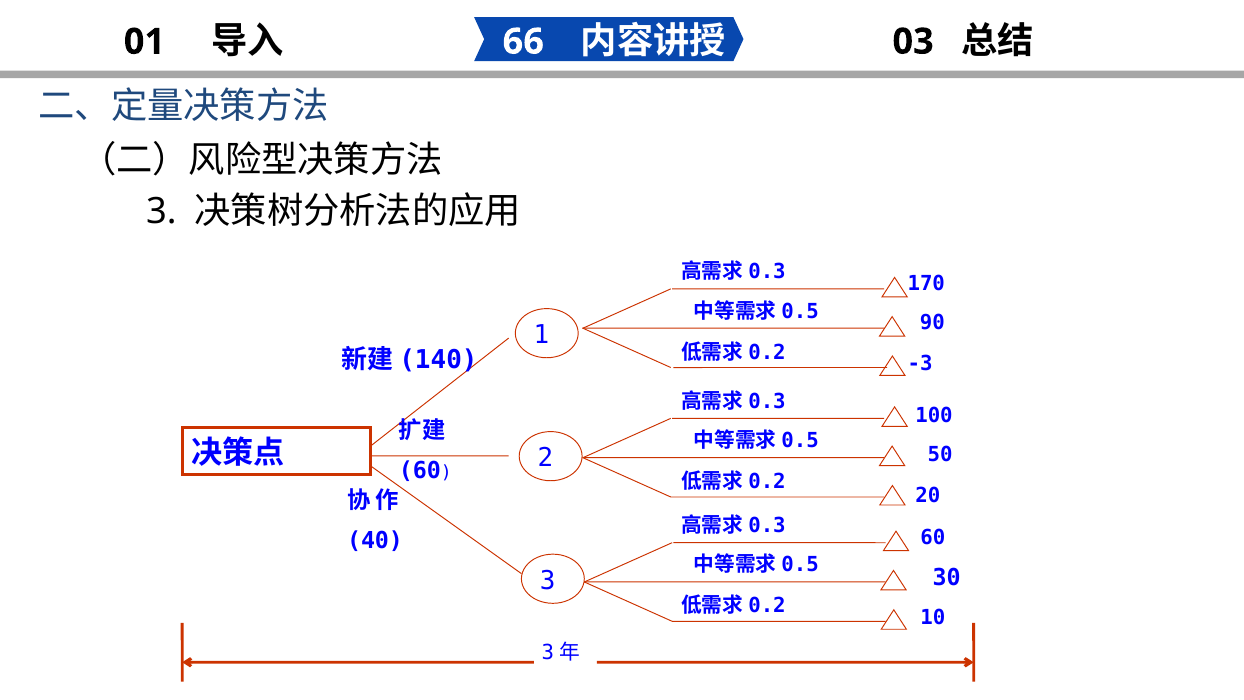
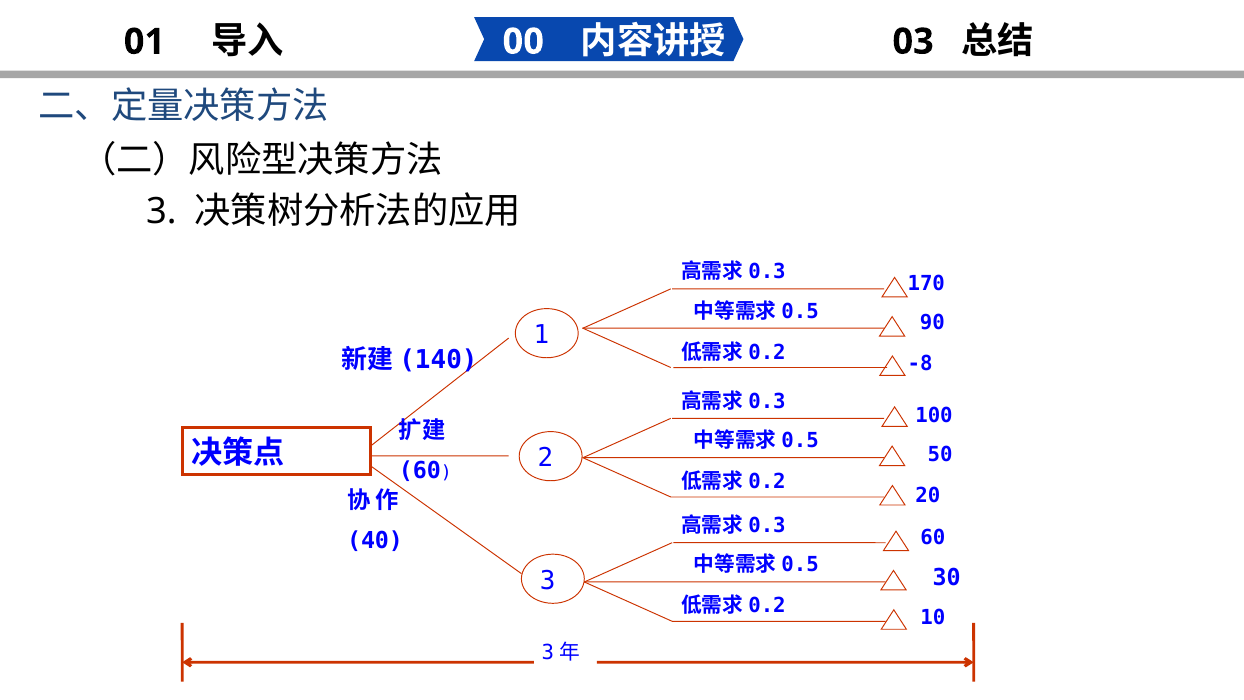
66: 66 -> 00 (523, 42)
-3: -3 -> -8 (920, 364)
